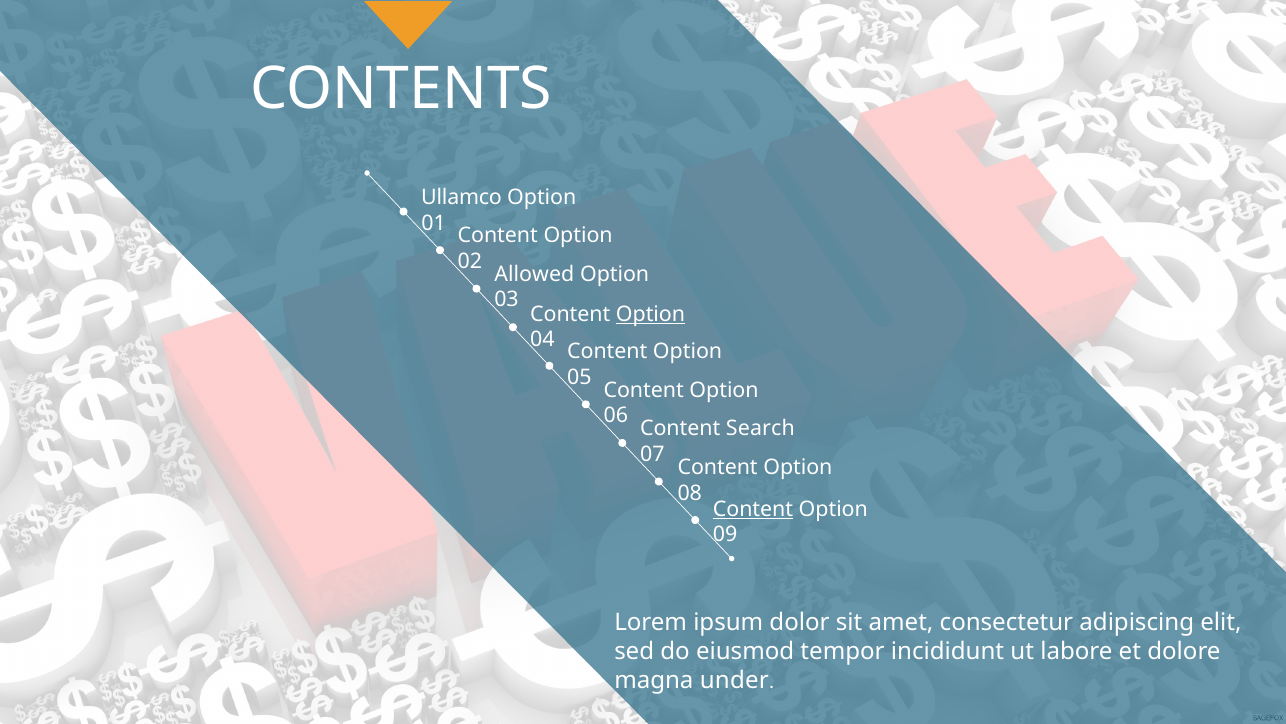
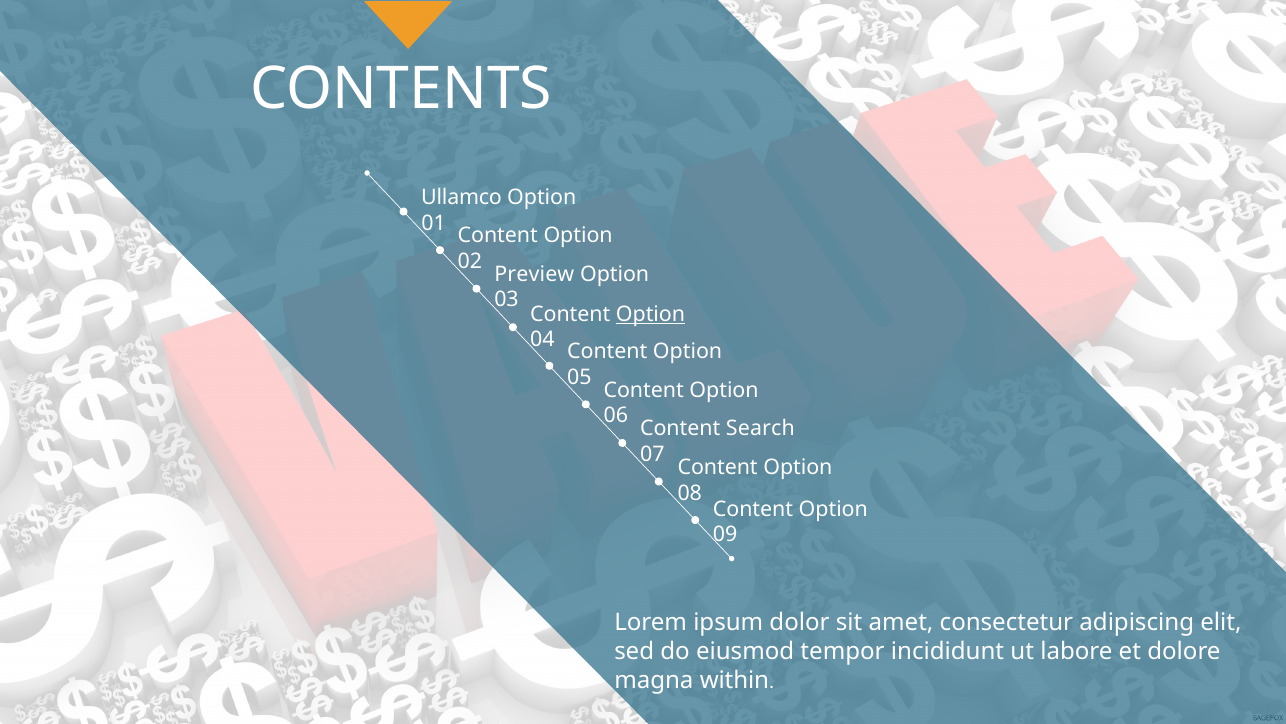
Allowed: Allowed -> Preview (534, 274)
Content underline: present -> none (753, 509)
under: under -> within (734, 680)
